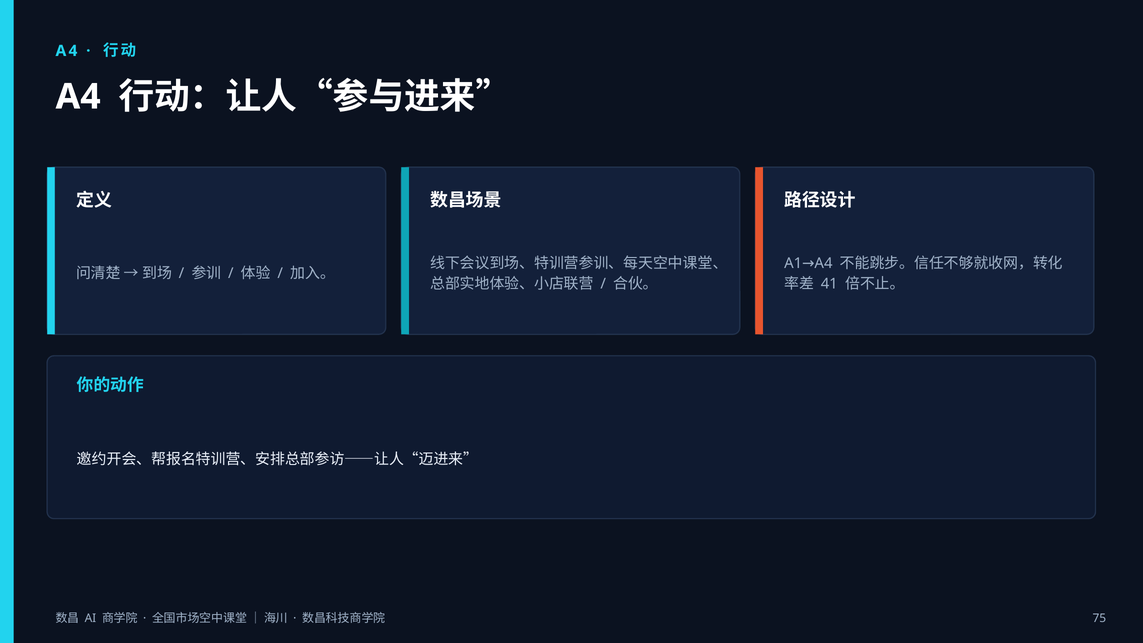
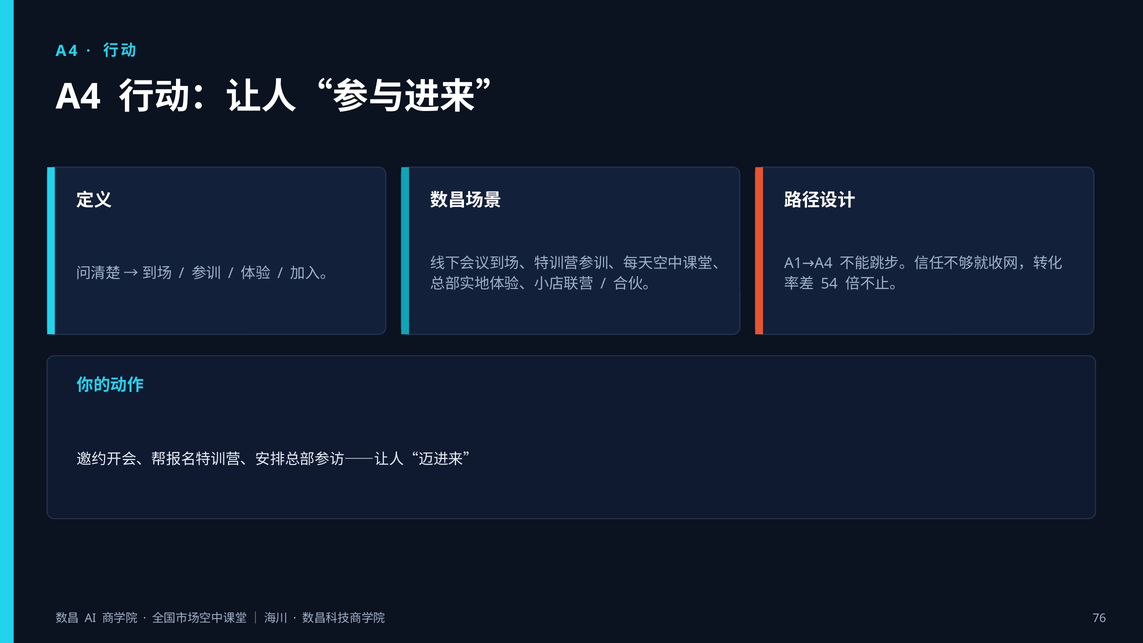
41: 41 -> 54 (829, 284)
75: 75 -> 76 (1099, 618)
